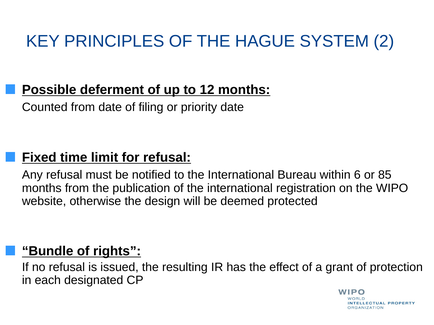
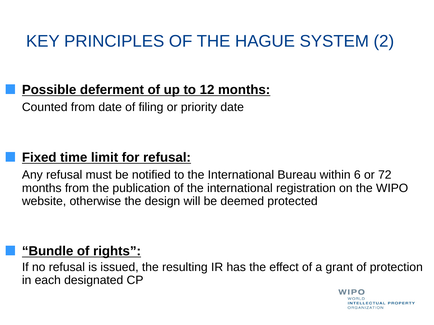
85: 85 -> 72 (385, 175)
